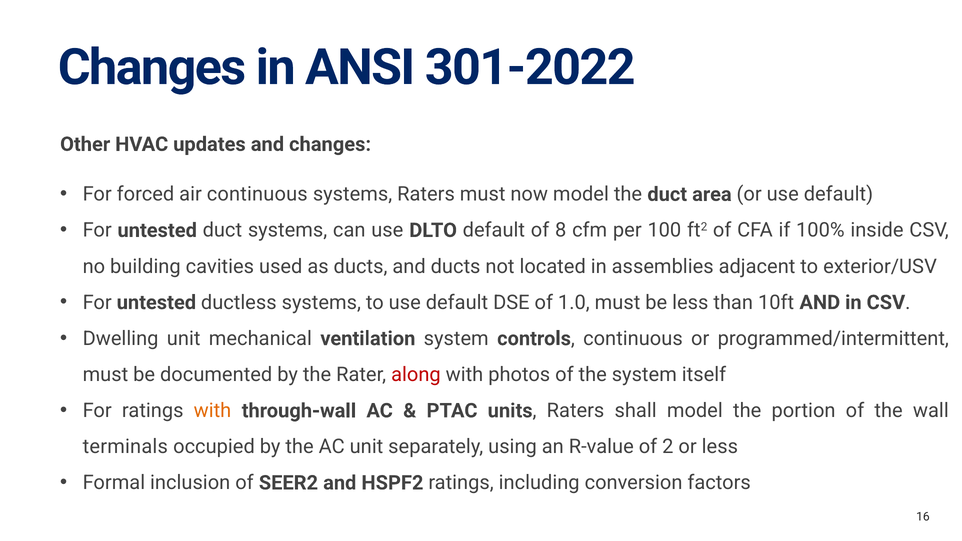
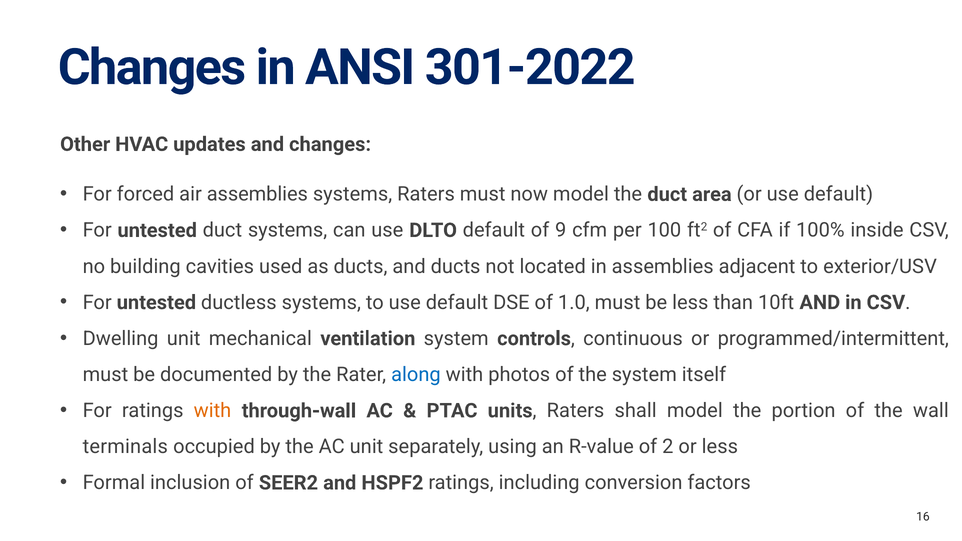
air continuous: continuous -> assemblies (257, 194)
8: 8 -> 9 (561, 230)
along colour: red -> blue (416, 375)
